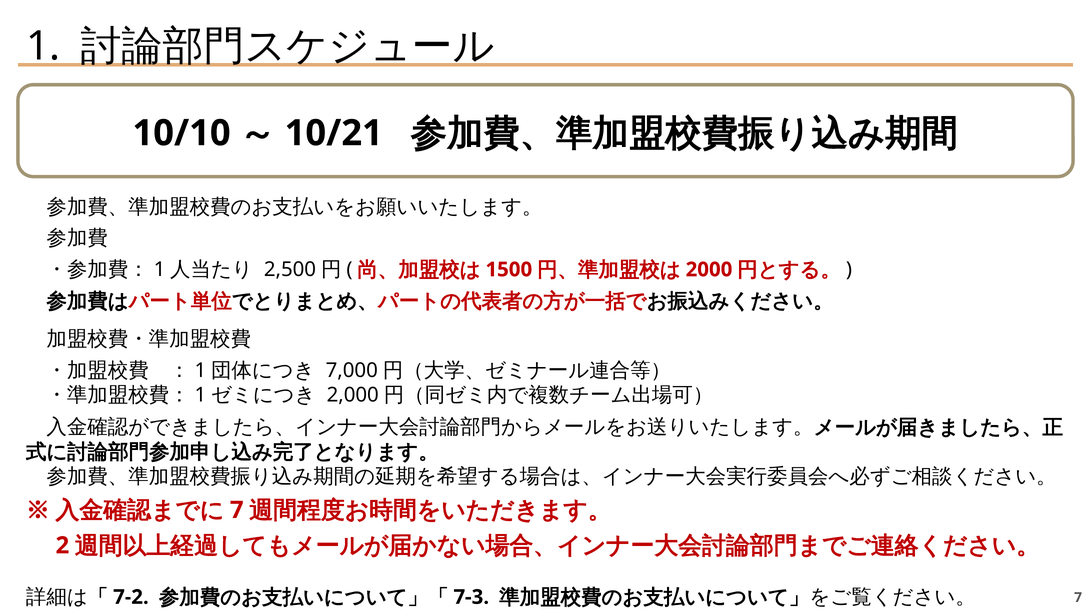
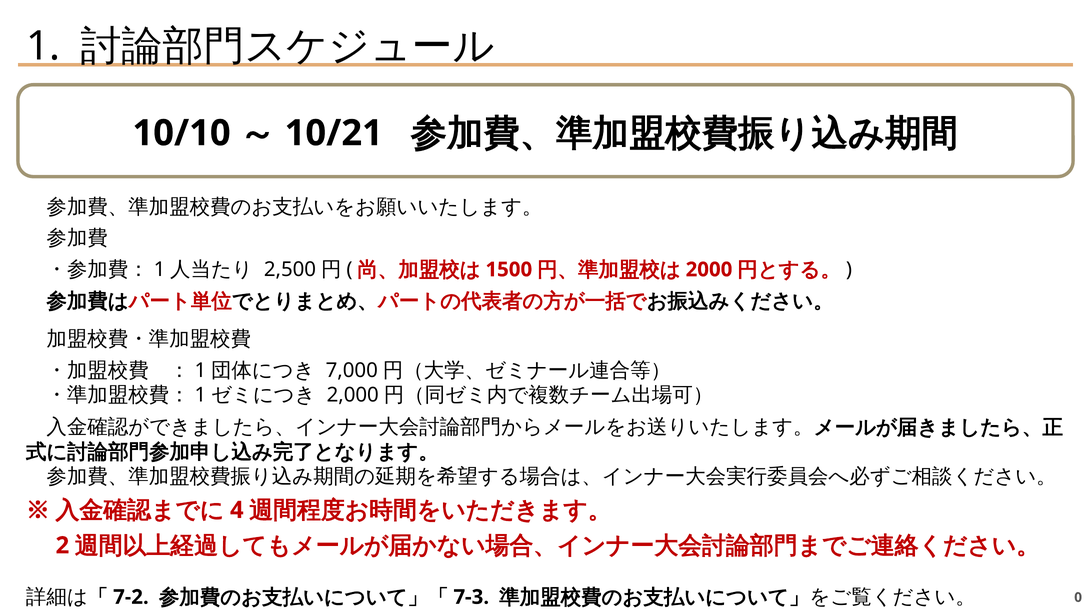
7: 7 -> 4 (237, 510)
7: 7 -> 0 (1078, 597)
